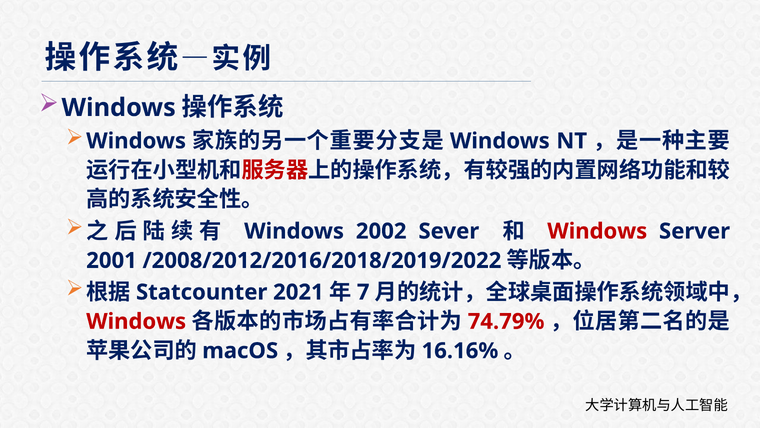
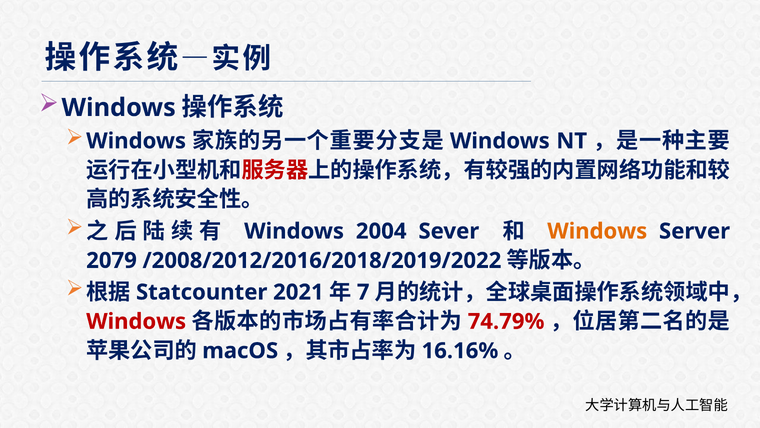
2002: 2002 -> 2004 (381, 231)
Windows colour: red -> orange (597, 231)
2001: 2001 -> 2079 (112, 260)
